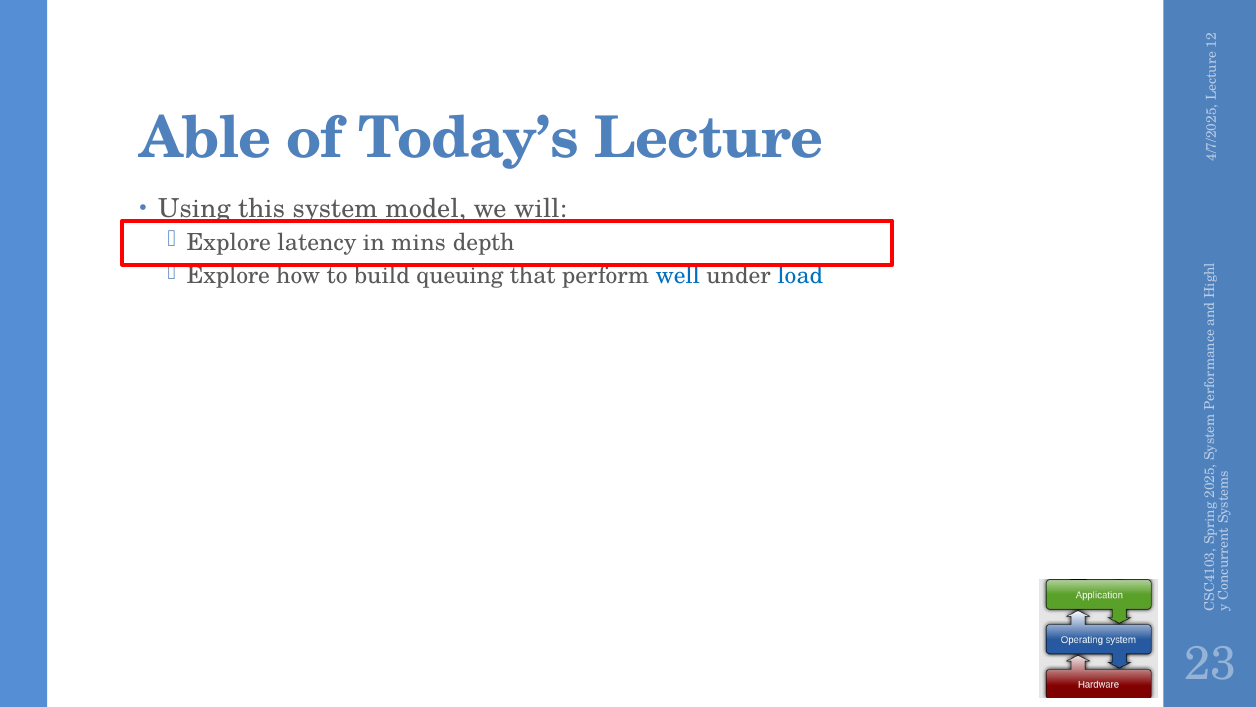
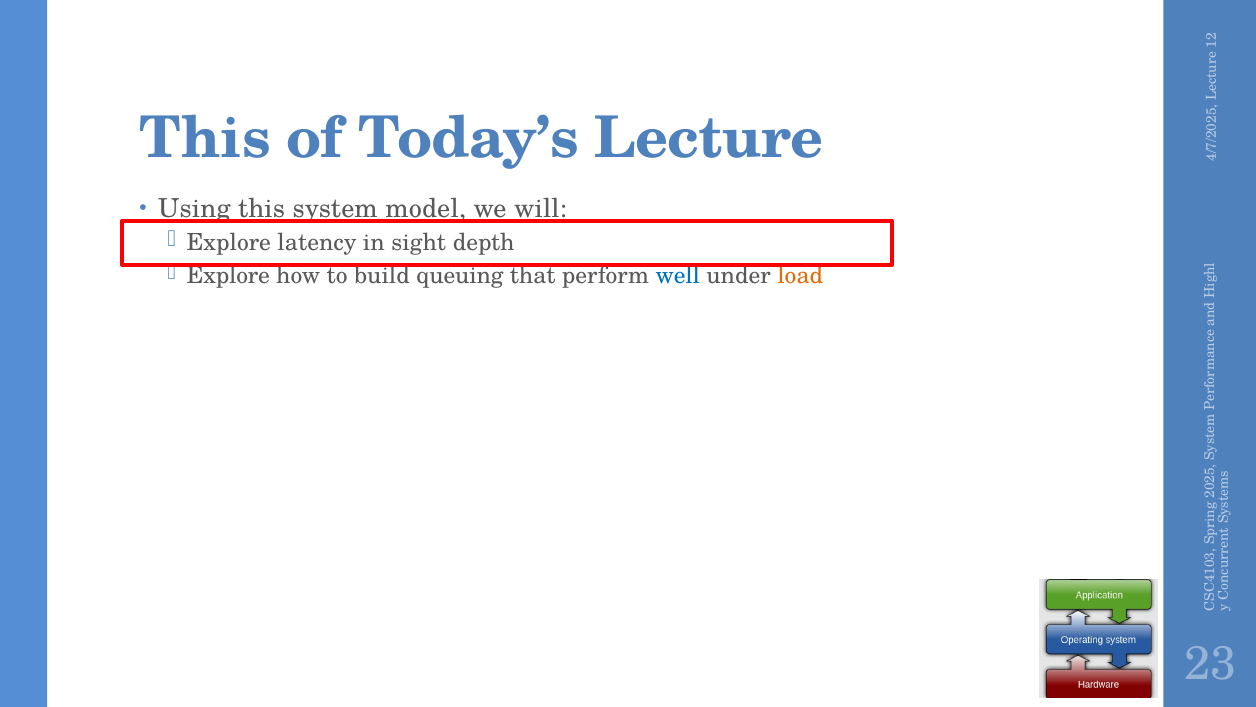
Able: Able -> This (205, 138)
mins: mins -> sight (419, 242)
load colour: blue -> orange (800, 275)
